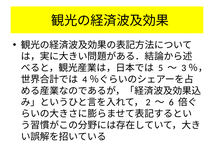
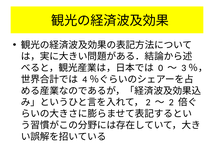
5: 5 -> 0 (161, 68)
6: 6 -> 2 (171, 102)
